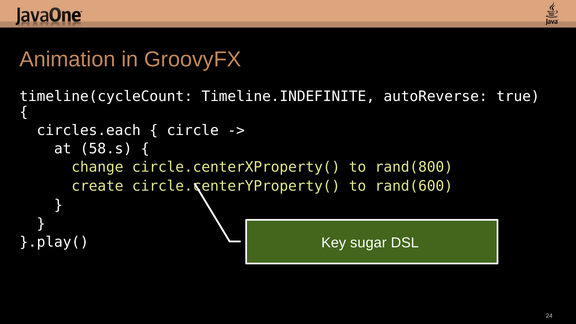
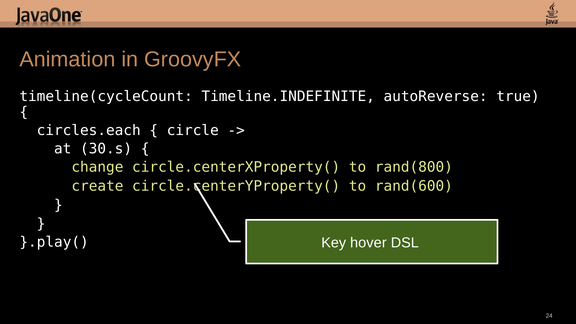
58.s: 58.s -> 30.s (106, 149)
sugar: sugar -> hover (368, 243)
